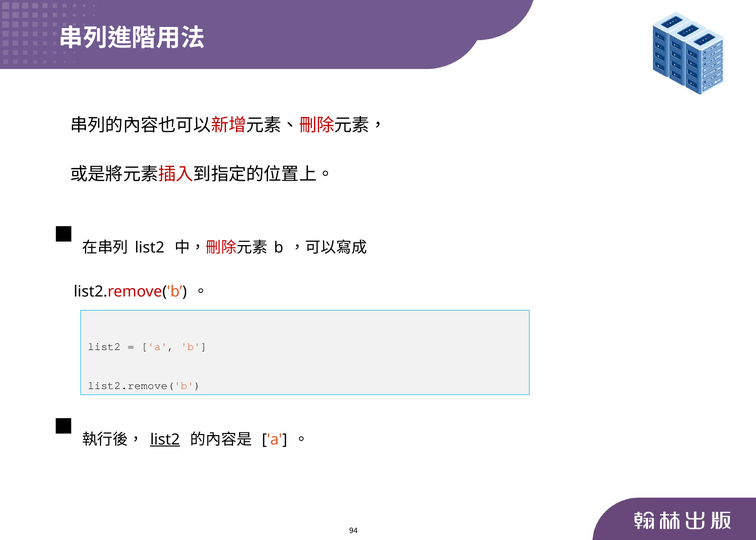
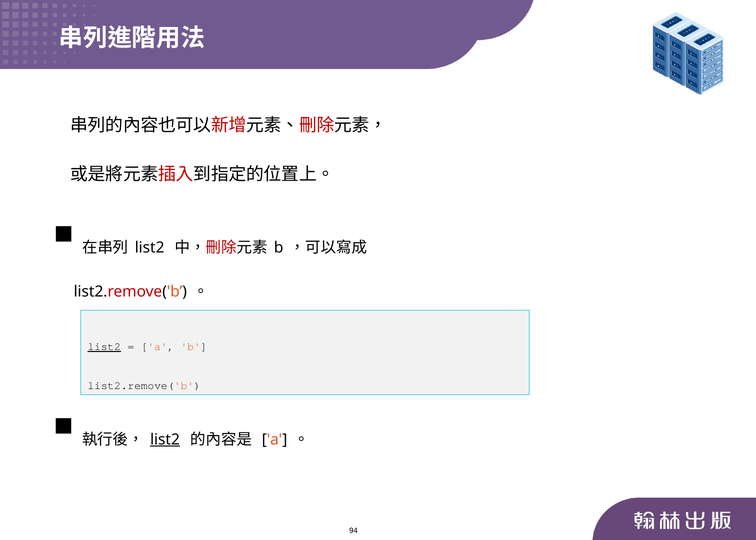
list2 underline: none -> present (104, 347)
